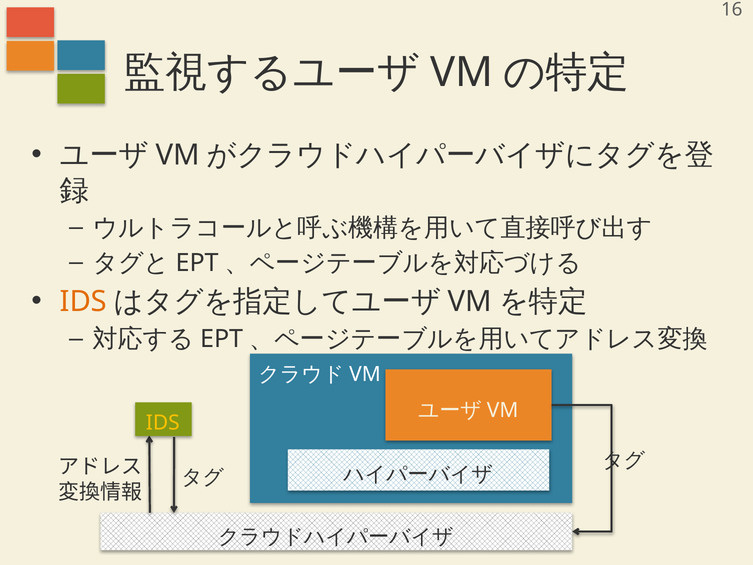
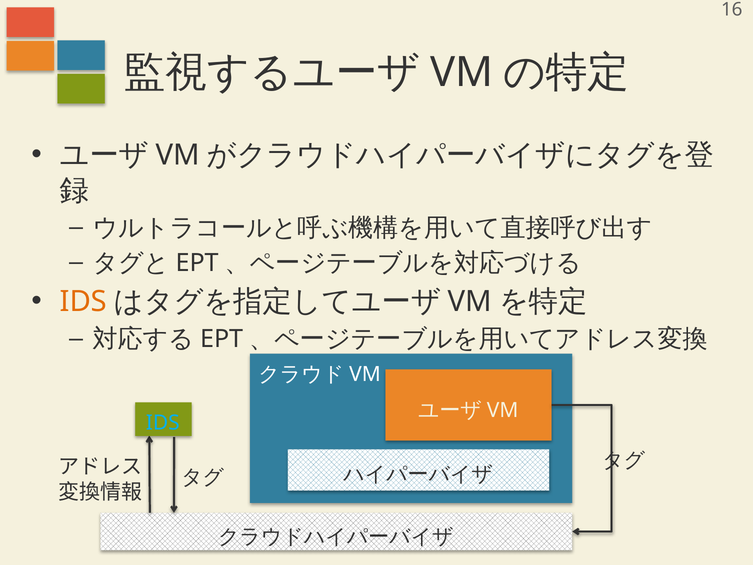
IDS colour: yellow -> light blue (163, 423)
